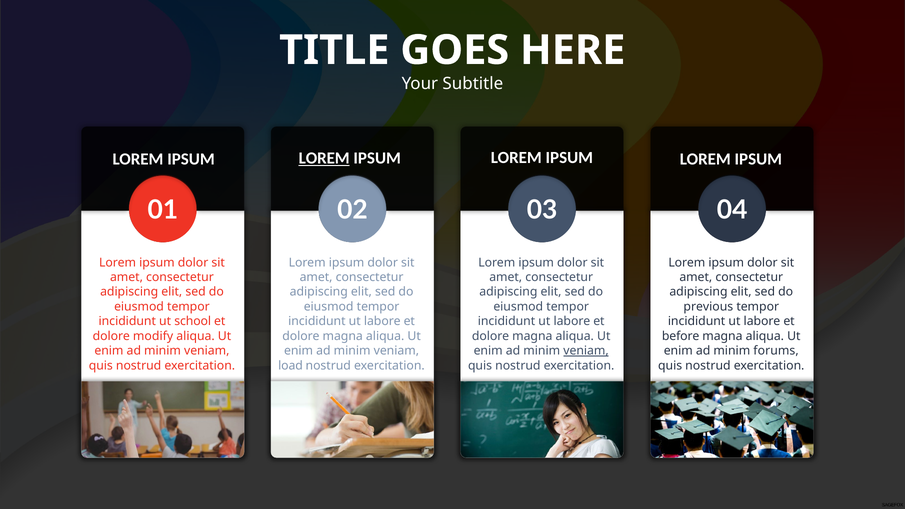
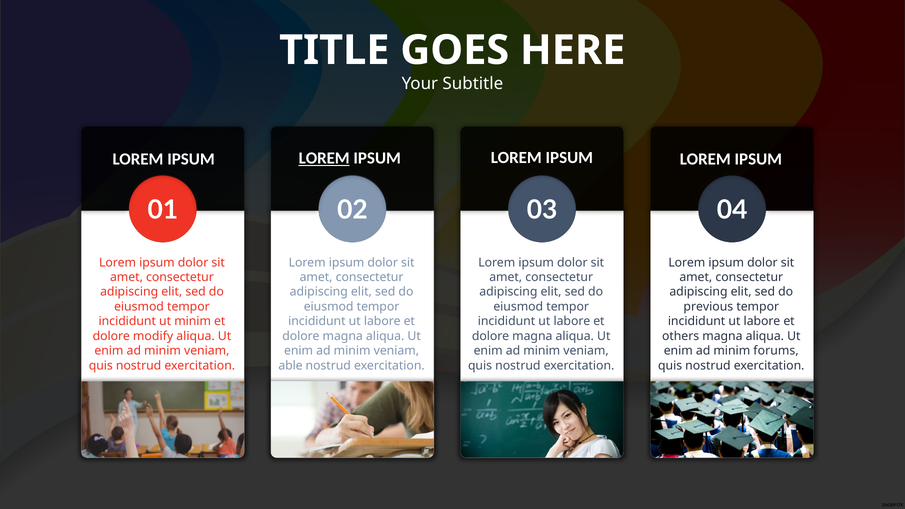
ut school: school -> minim (193, 321)
before: before -> others (681, 336)
veniam underline: present -> none (586, 351)
load: load -> able (291, 366)
